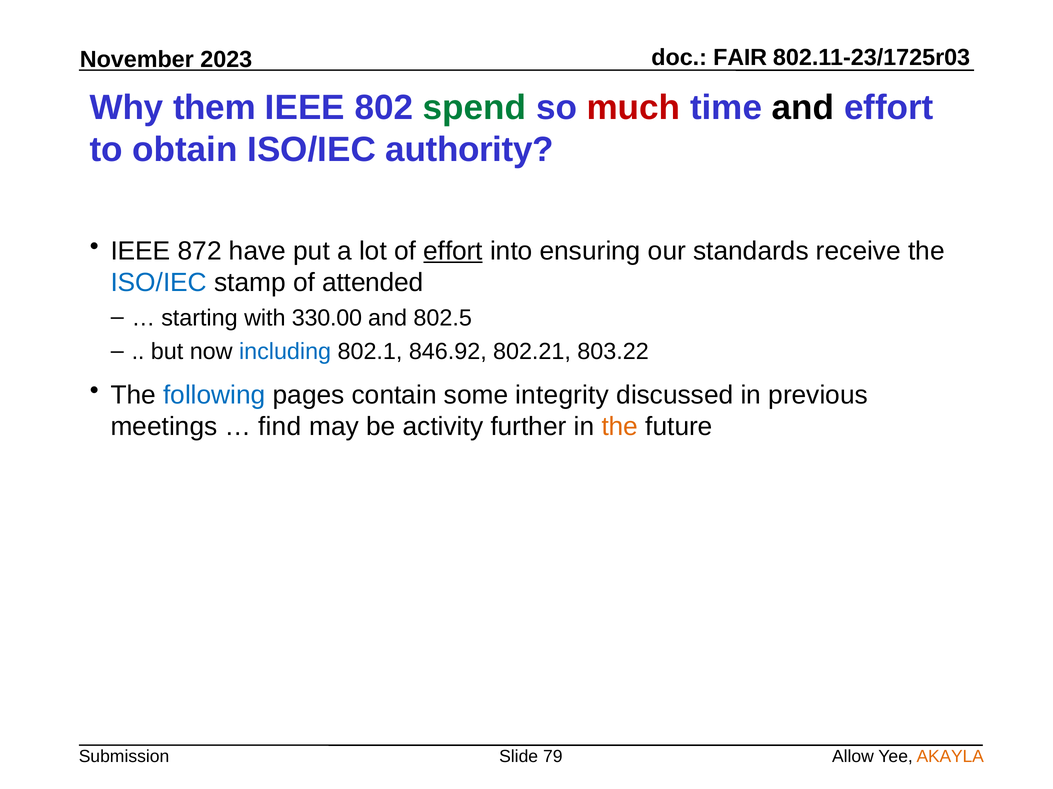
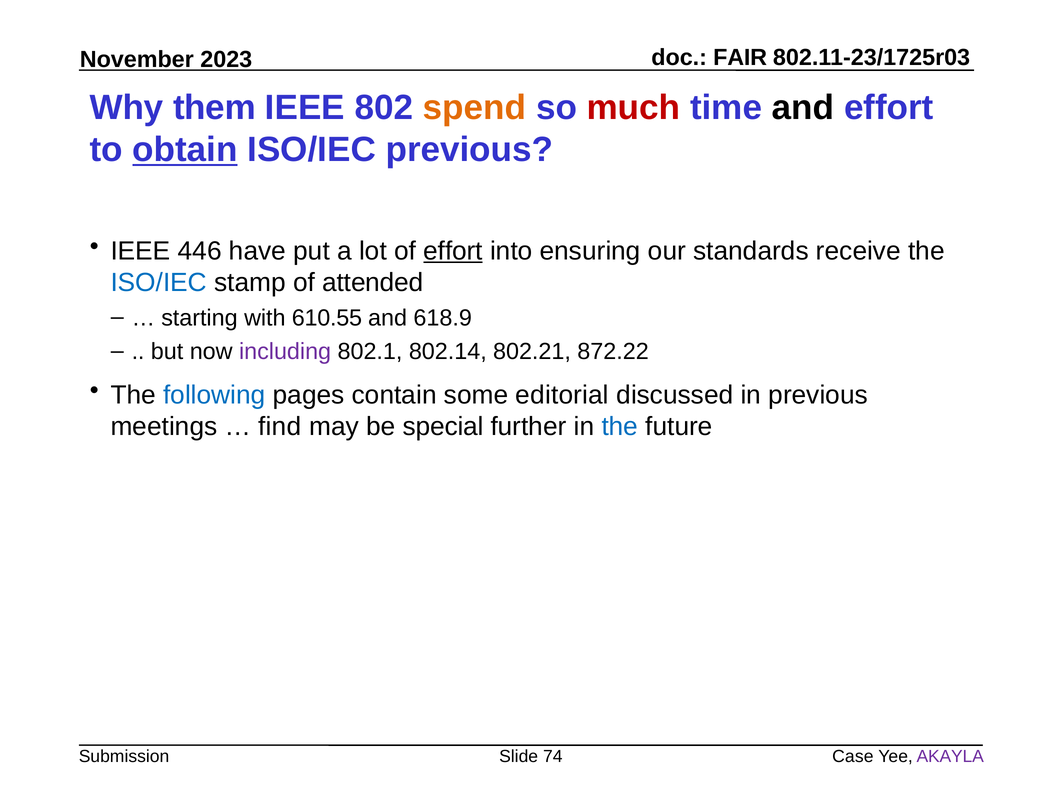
spend colour: green -> orange (475, 108)
obtain underline: none -> present (185, 150)
ISO/IEC authority: authority -> previous (469, 150)
872: 872 -> 446 (200, 251)
330.00: 330.00 -> 610.55 (327, 318)
802.5: 802.5 -> 618.9 (443, 318)
including colour: blue -> purple (285, 352)
846.92: 846.92 -> 802.14 (448, 352)
803.22: 803.22 -> 872.22 (613, 352)
integrity: integrity -> editorial (562, 395)
activity: activity -> special (443, 427)
the colour: orange -> blue (620, 427)
79: 79 -> 74 (553, 757)
Allow: Allow -> Case (853, 757)
AKAYLA colour: orange -> purple (950, 757)
